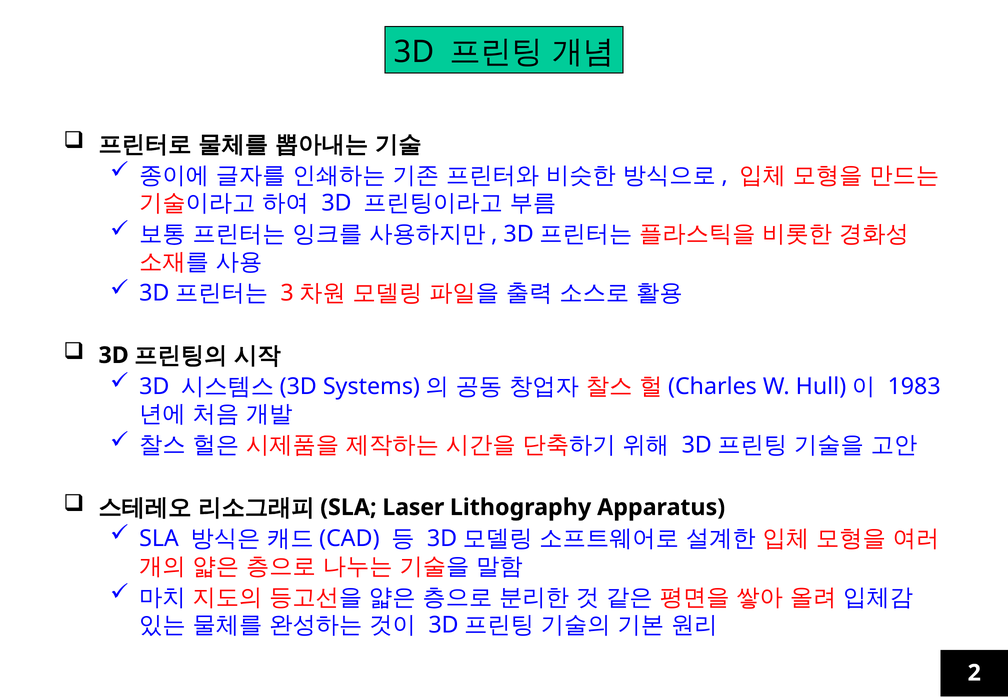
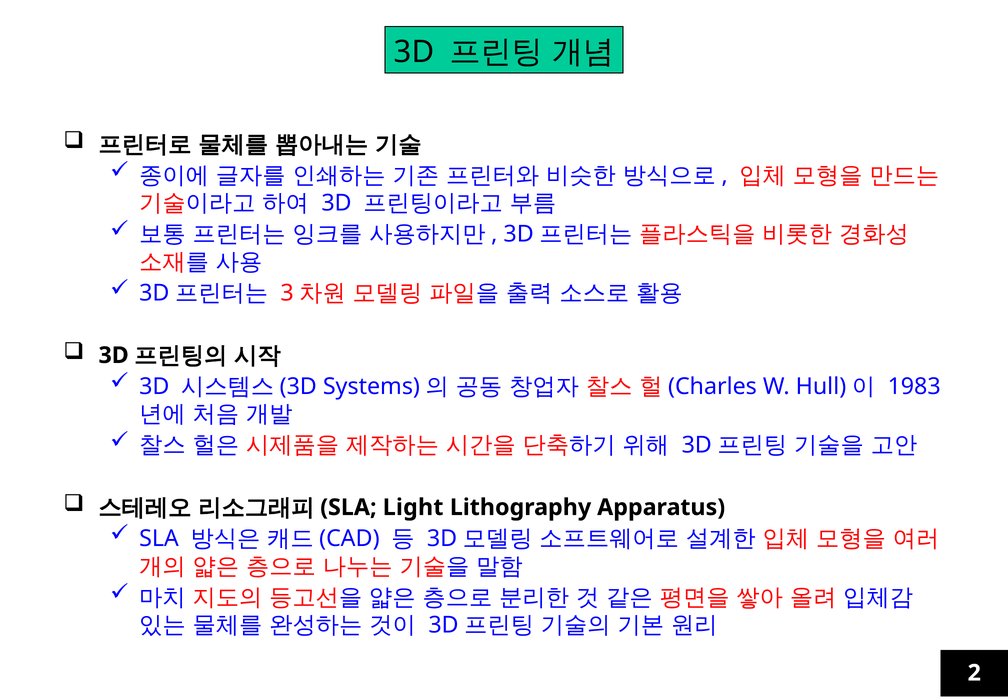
Laser: Laser -> Light (413, 507)
